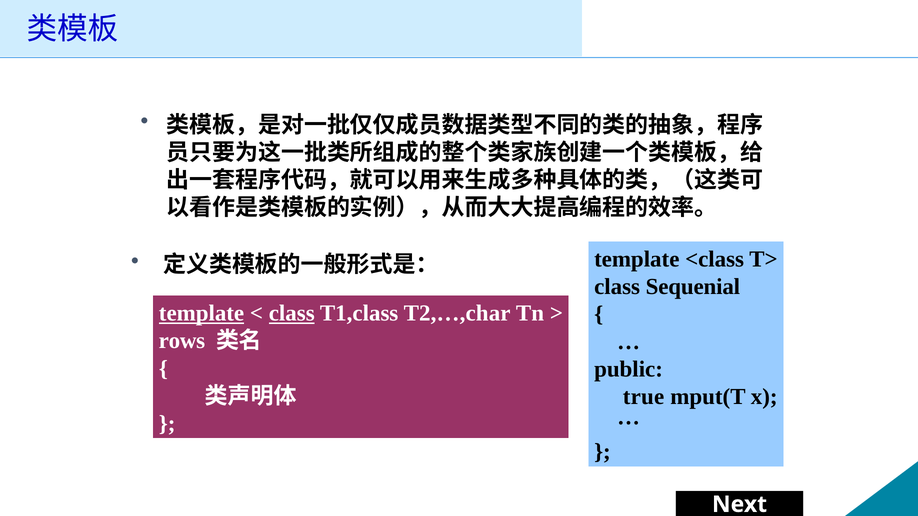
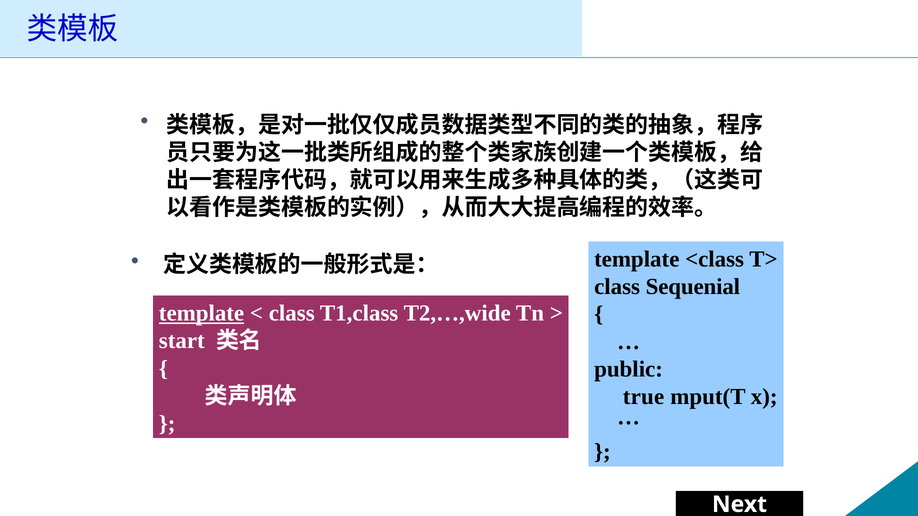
class underline: present -> none (292, 314)
T2,…,char: T2,…,char -> T2,…,wide (457, 314)
rows: rows -> start (182, 341)
